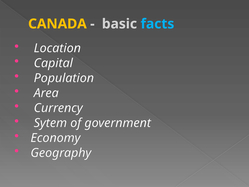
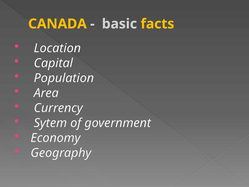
facts colour: light blue -> yellow (157, 24)
